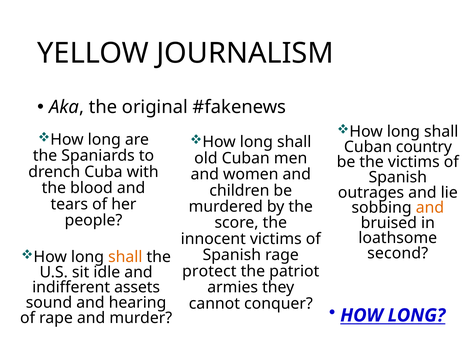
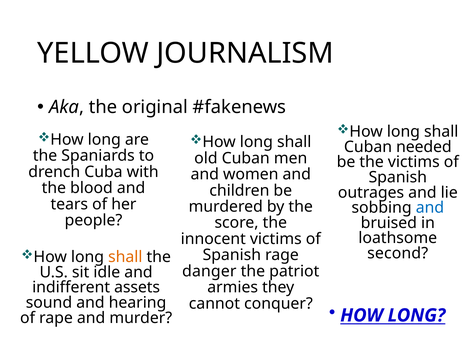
country: country -> needed (424, 147)
and colour: orange -> blue (430, 207)
protect: protect -> danger (209, 271)
